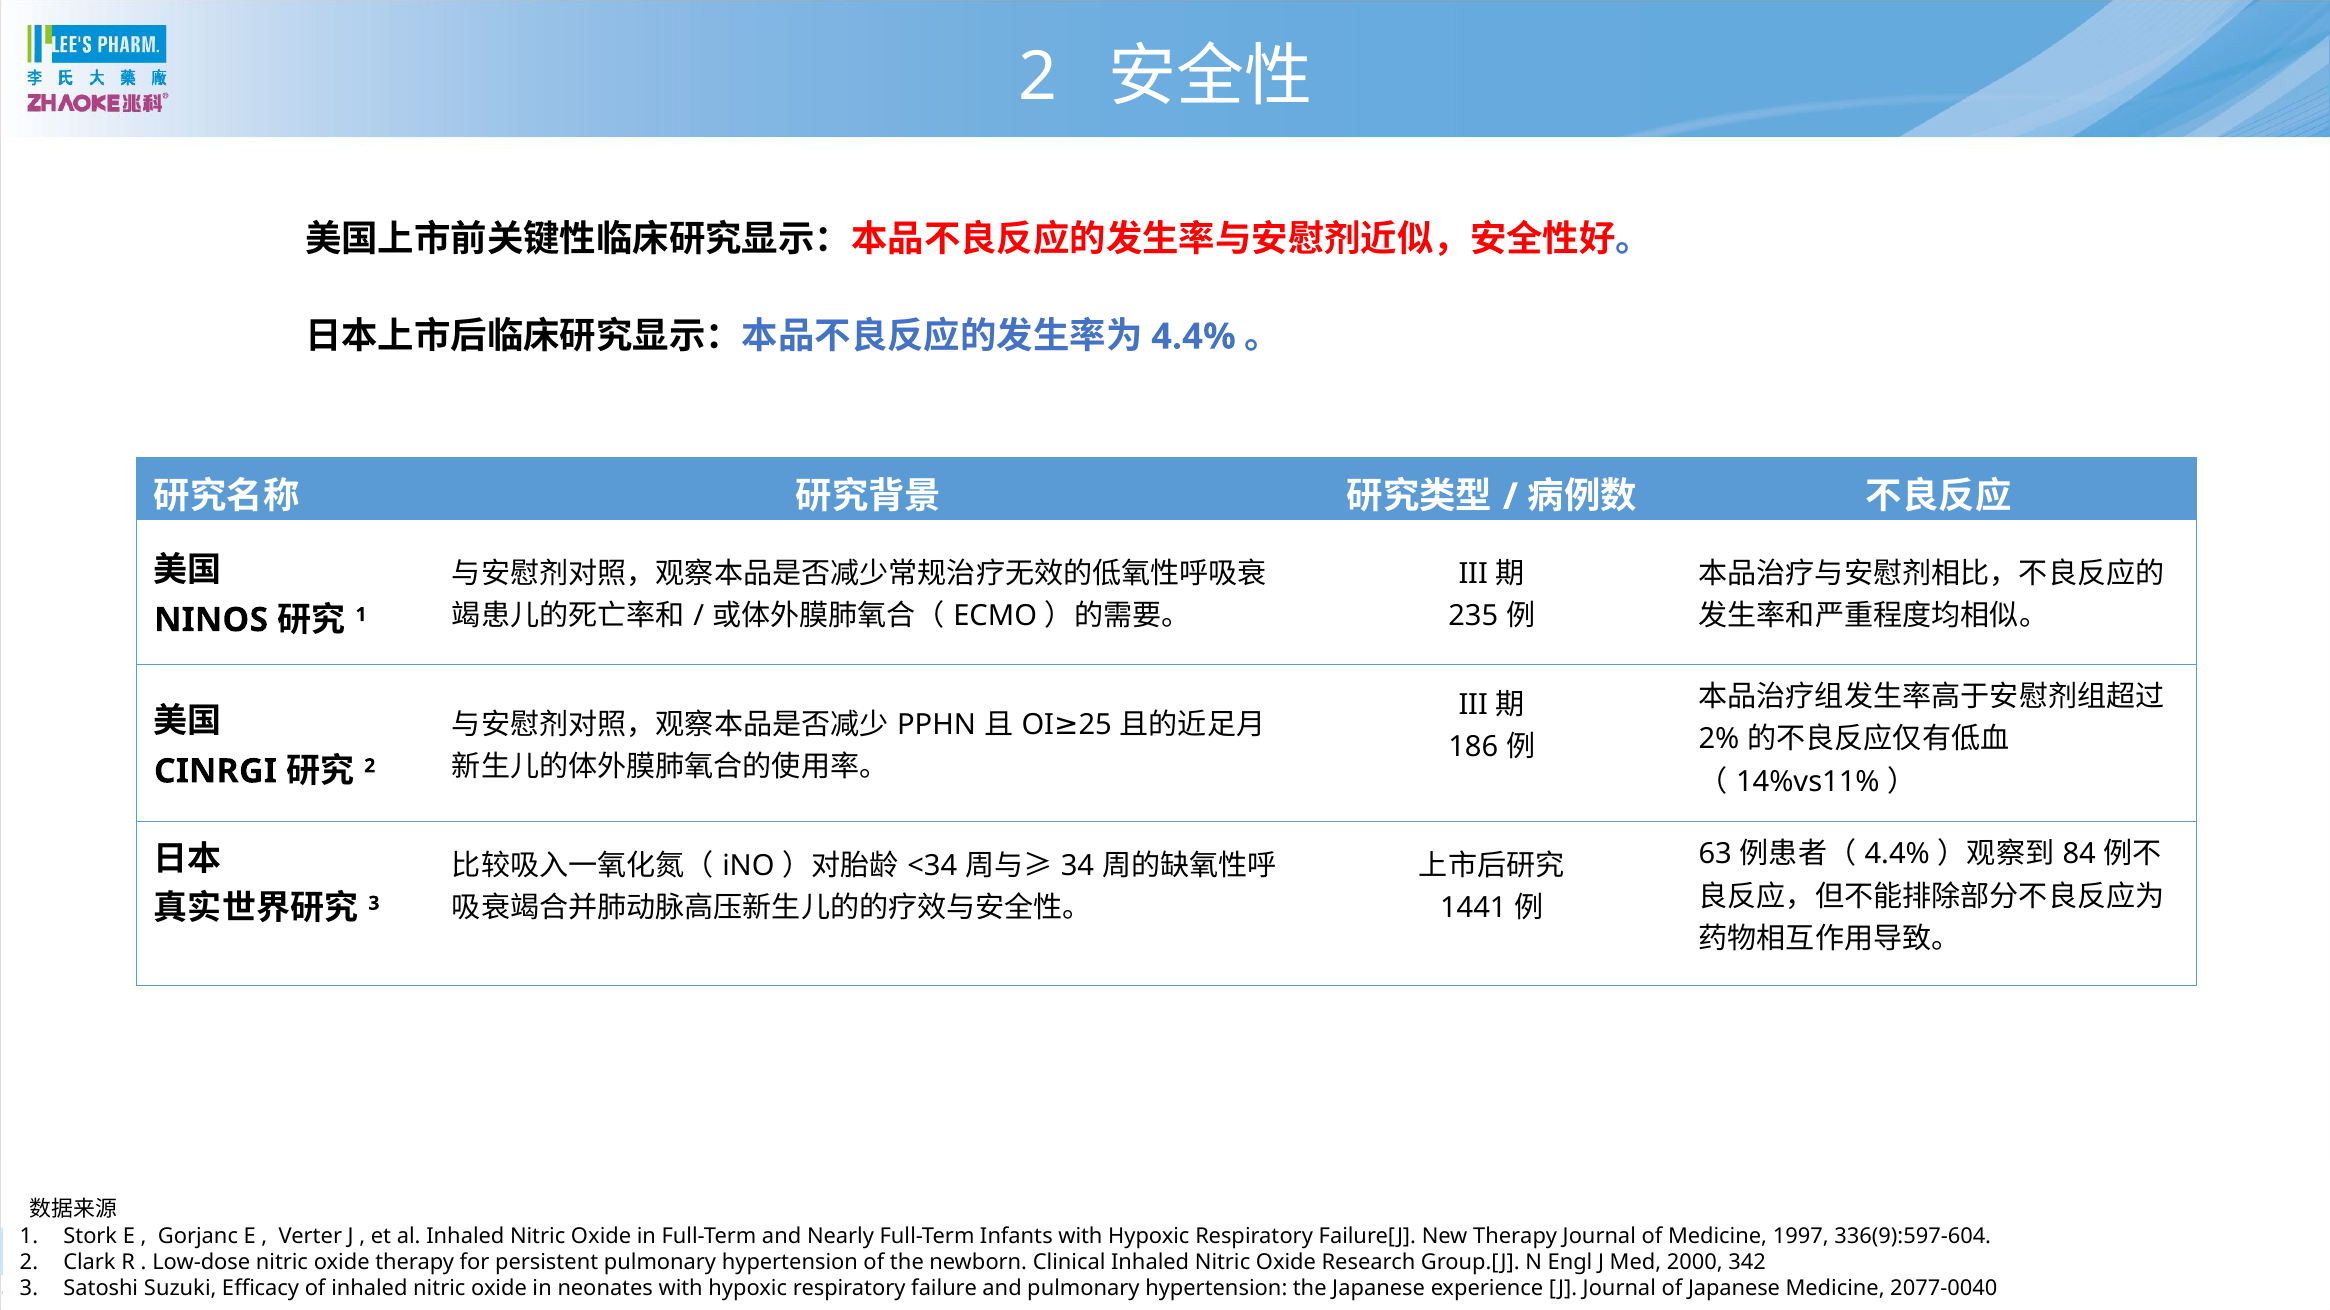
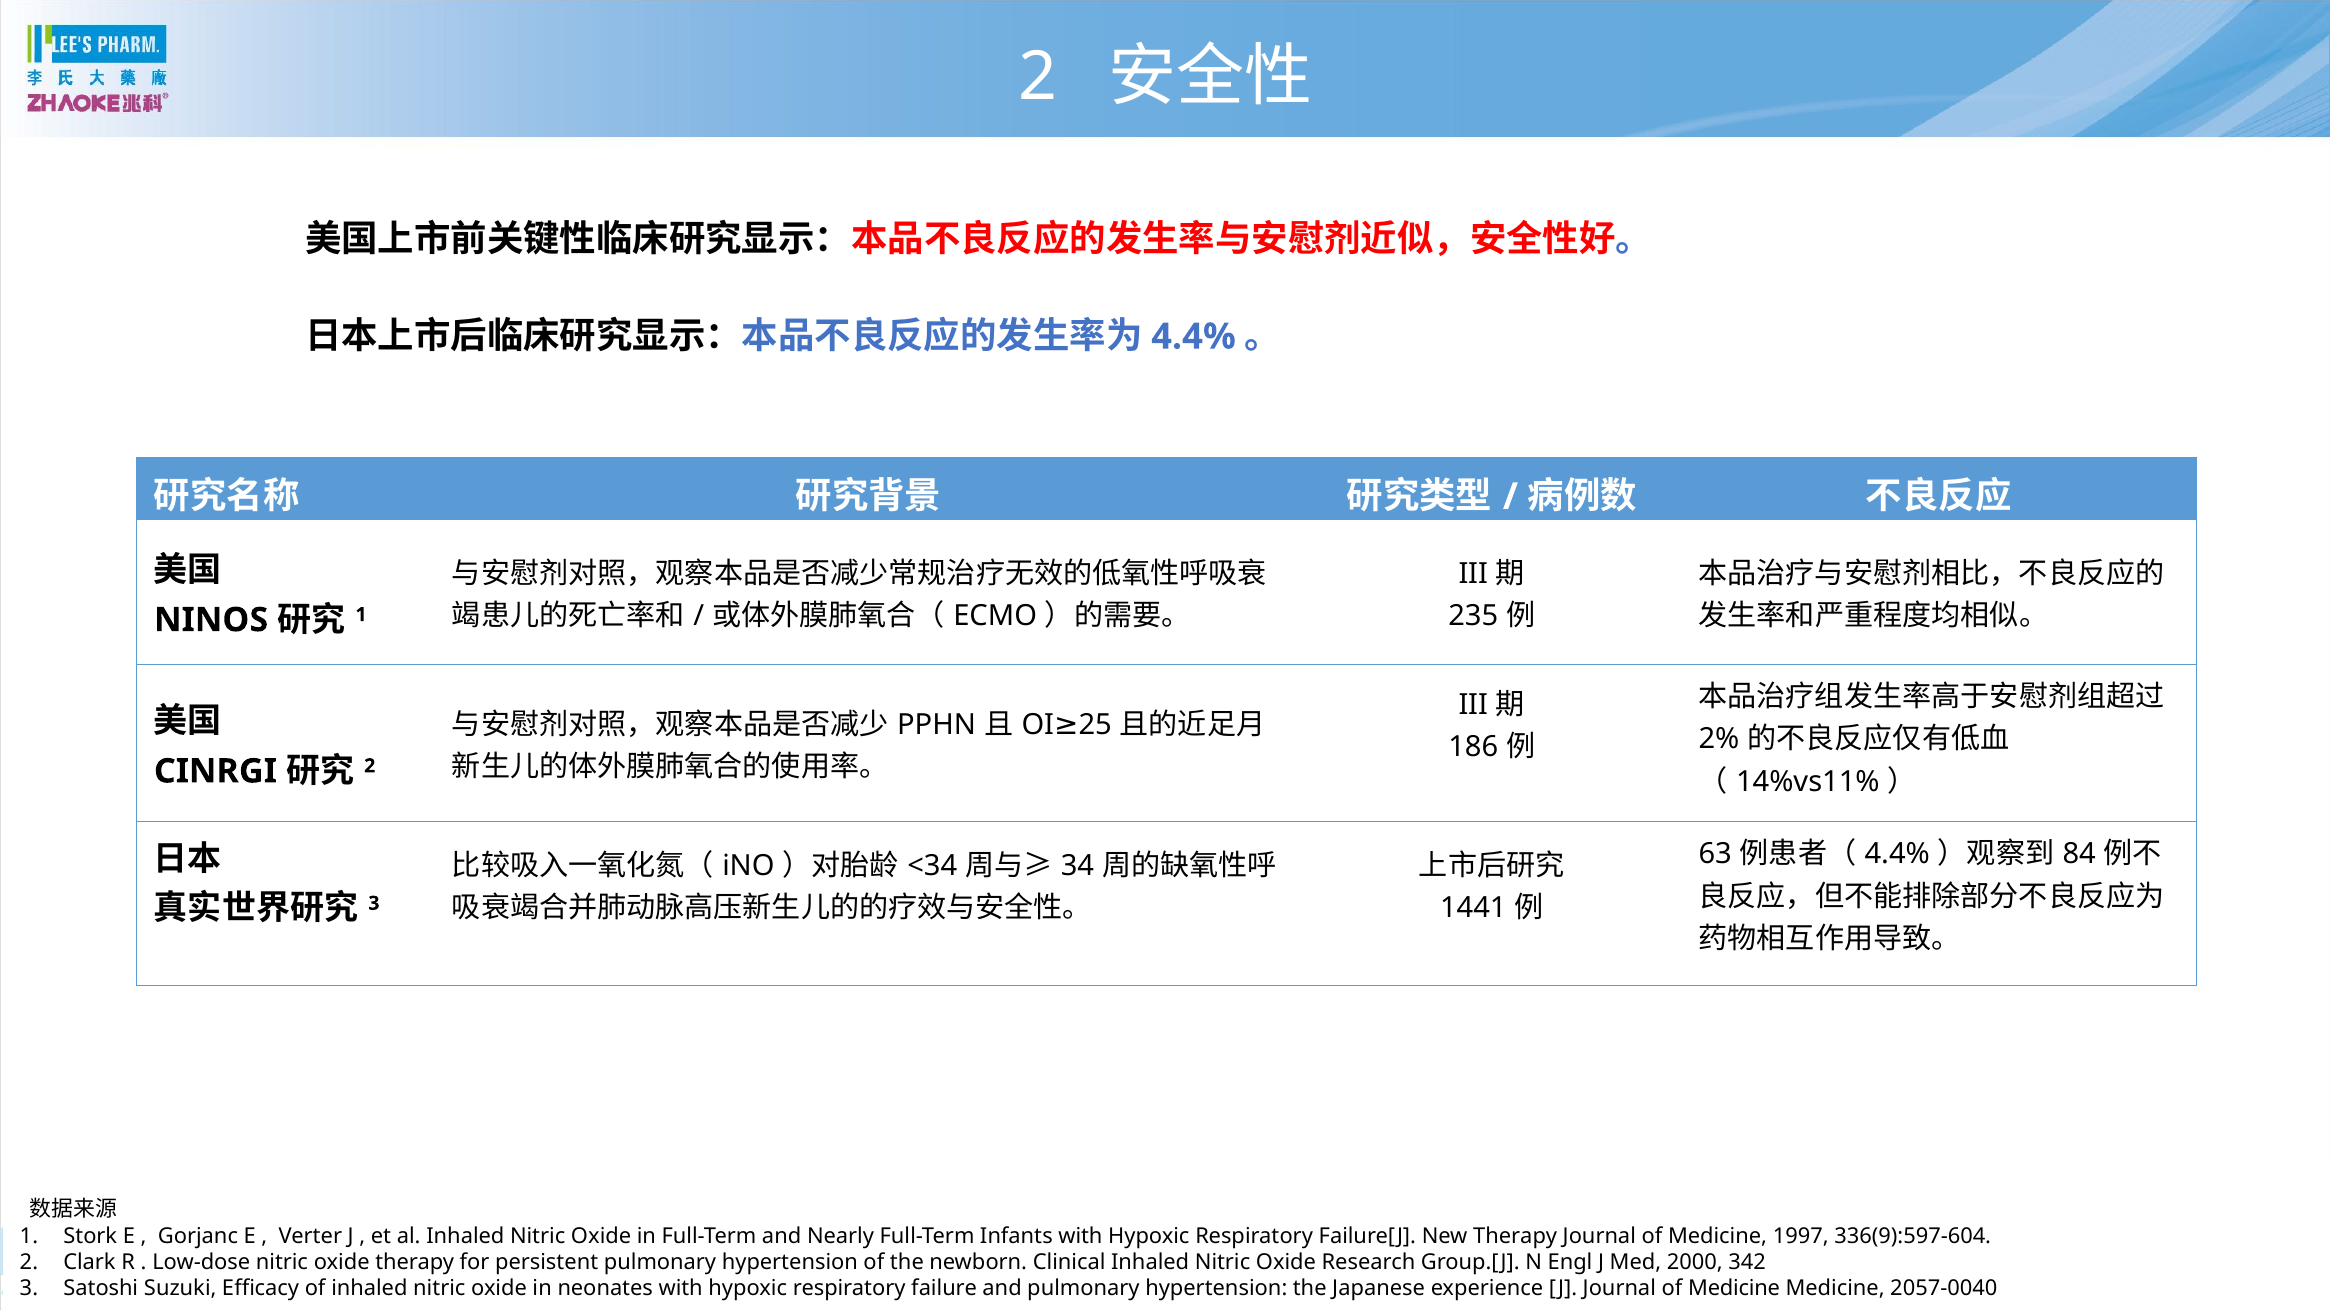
J Journal of Japanese: Japanese -> Medicine (1734, 1289)
2077-0040: 2077-0040 -> 2057-0040 (1944, 1289)
